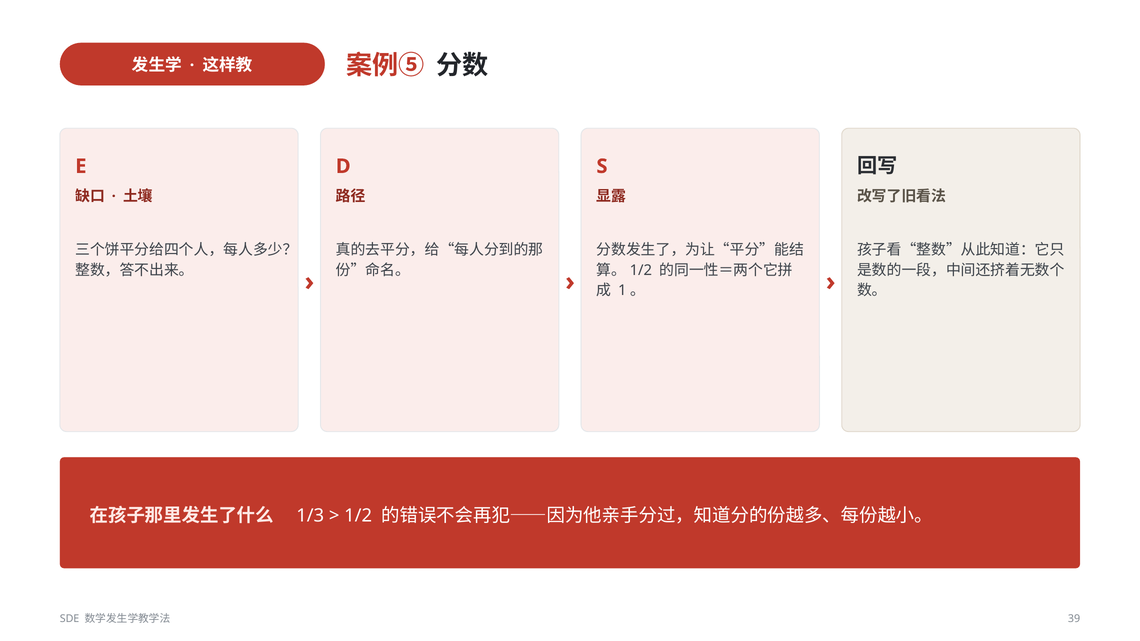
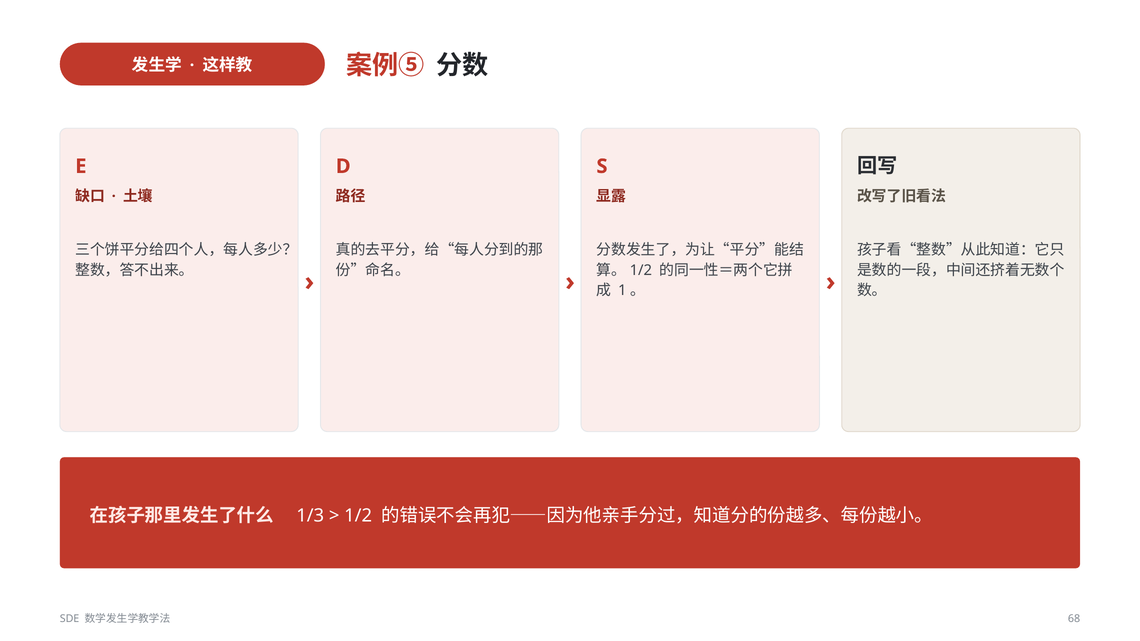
39: 39 -> 68 (1074, 619)
